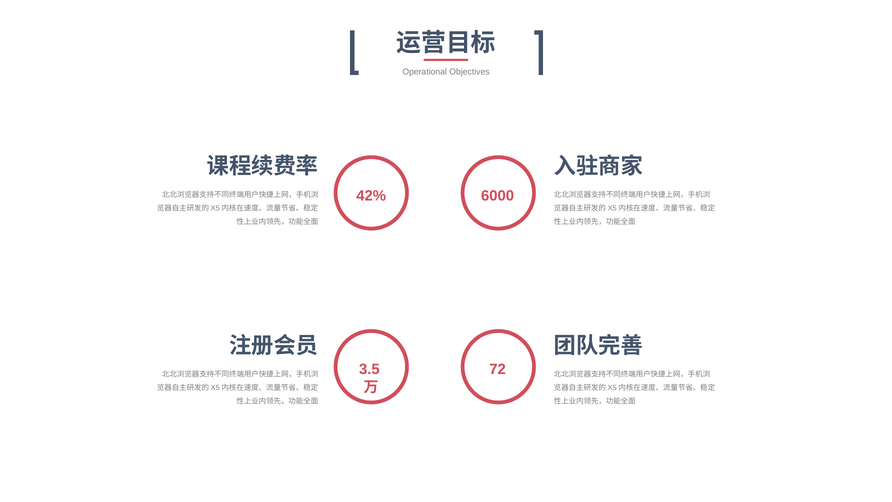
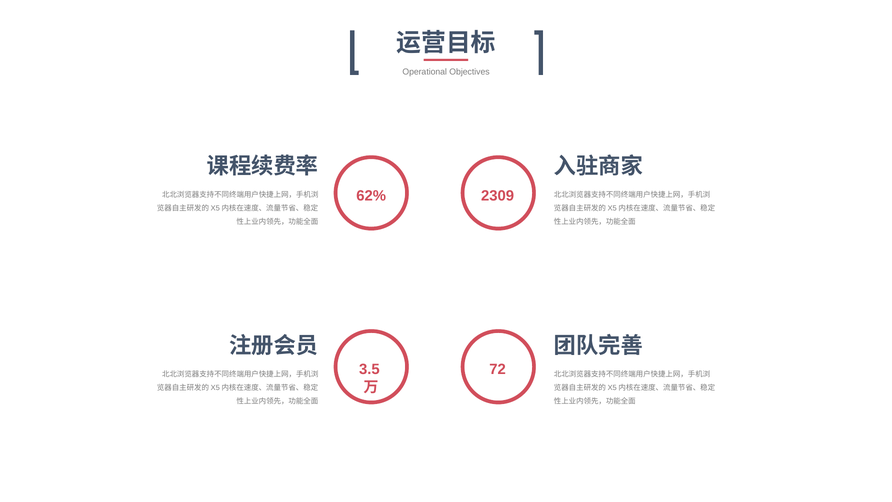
42%: 42% -> 62% (371, 196)
6000: 6000 -> 2309 (498, 196)
